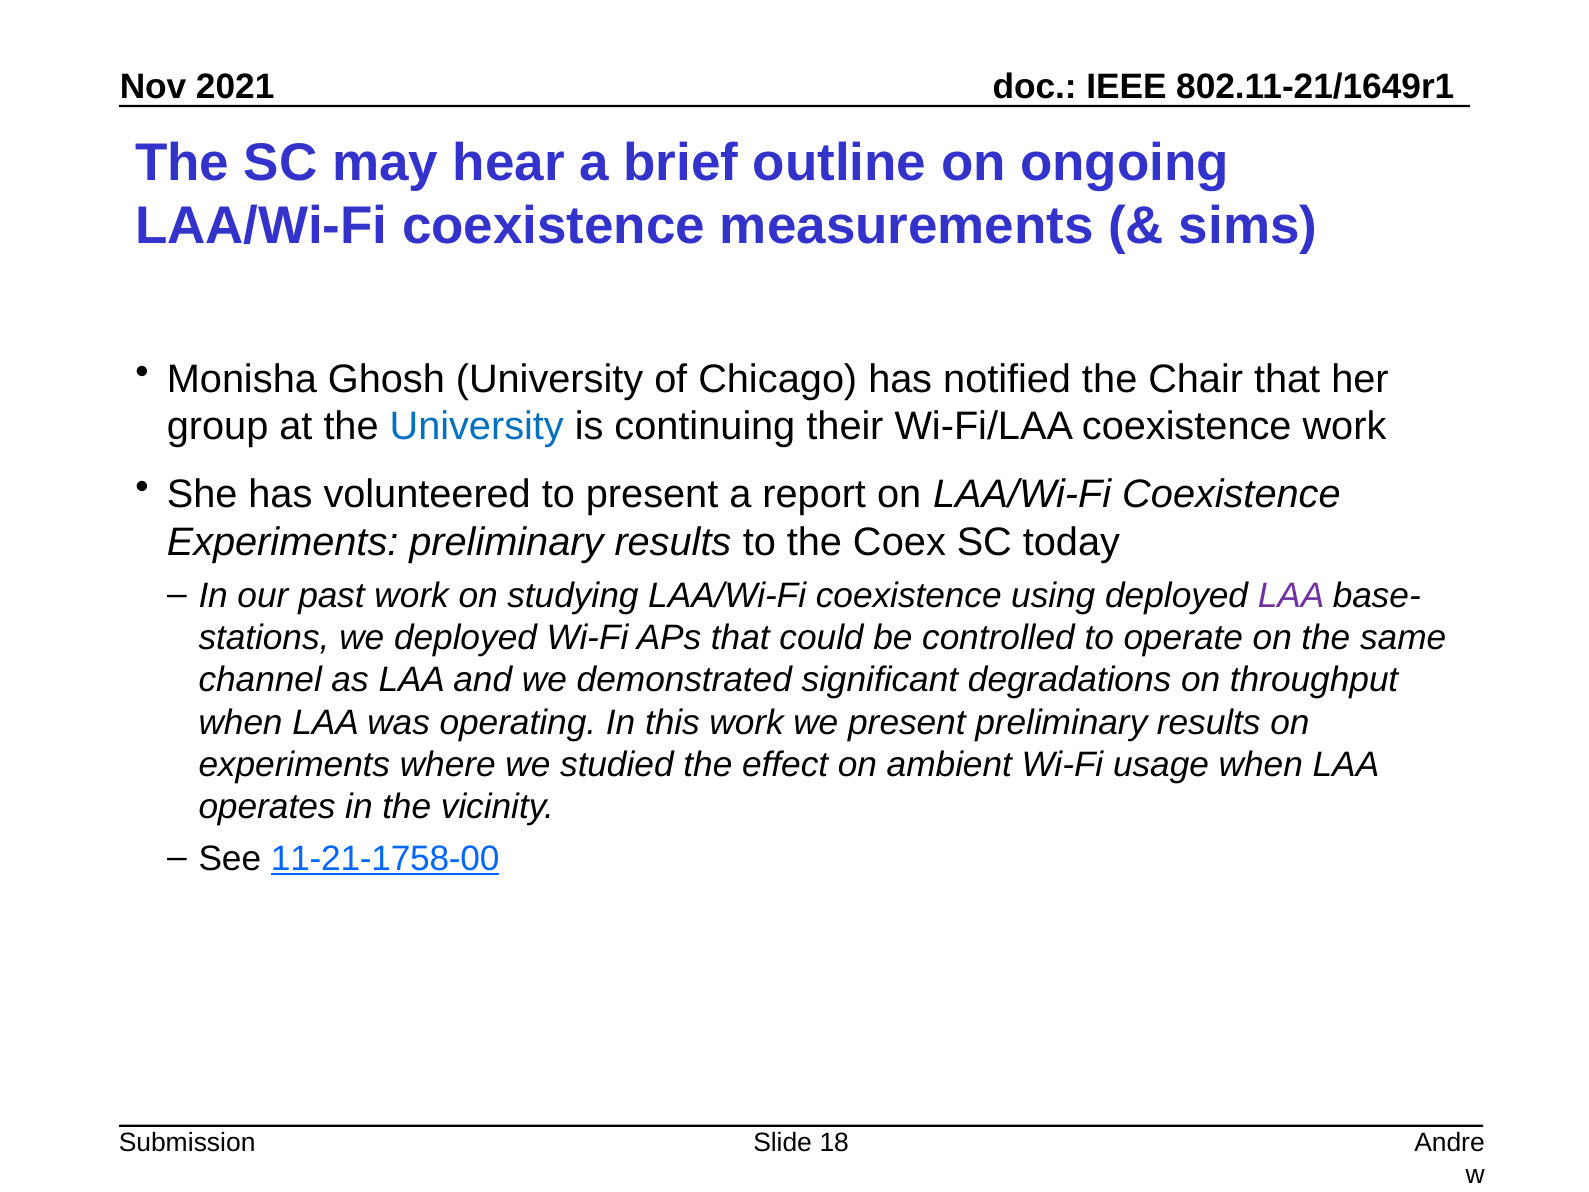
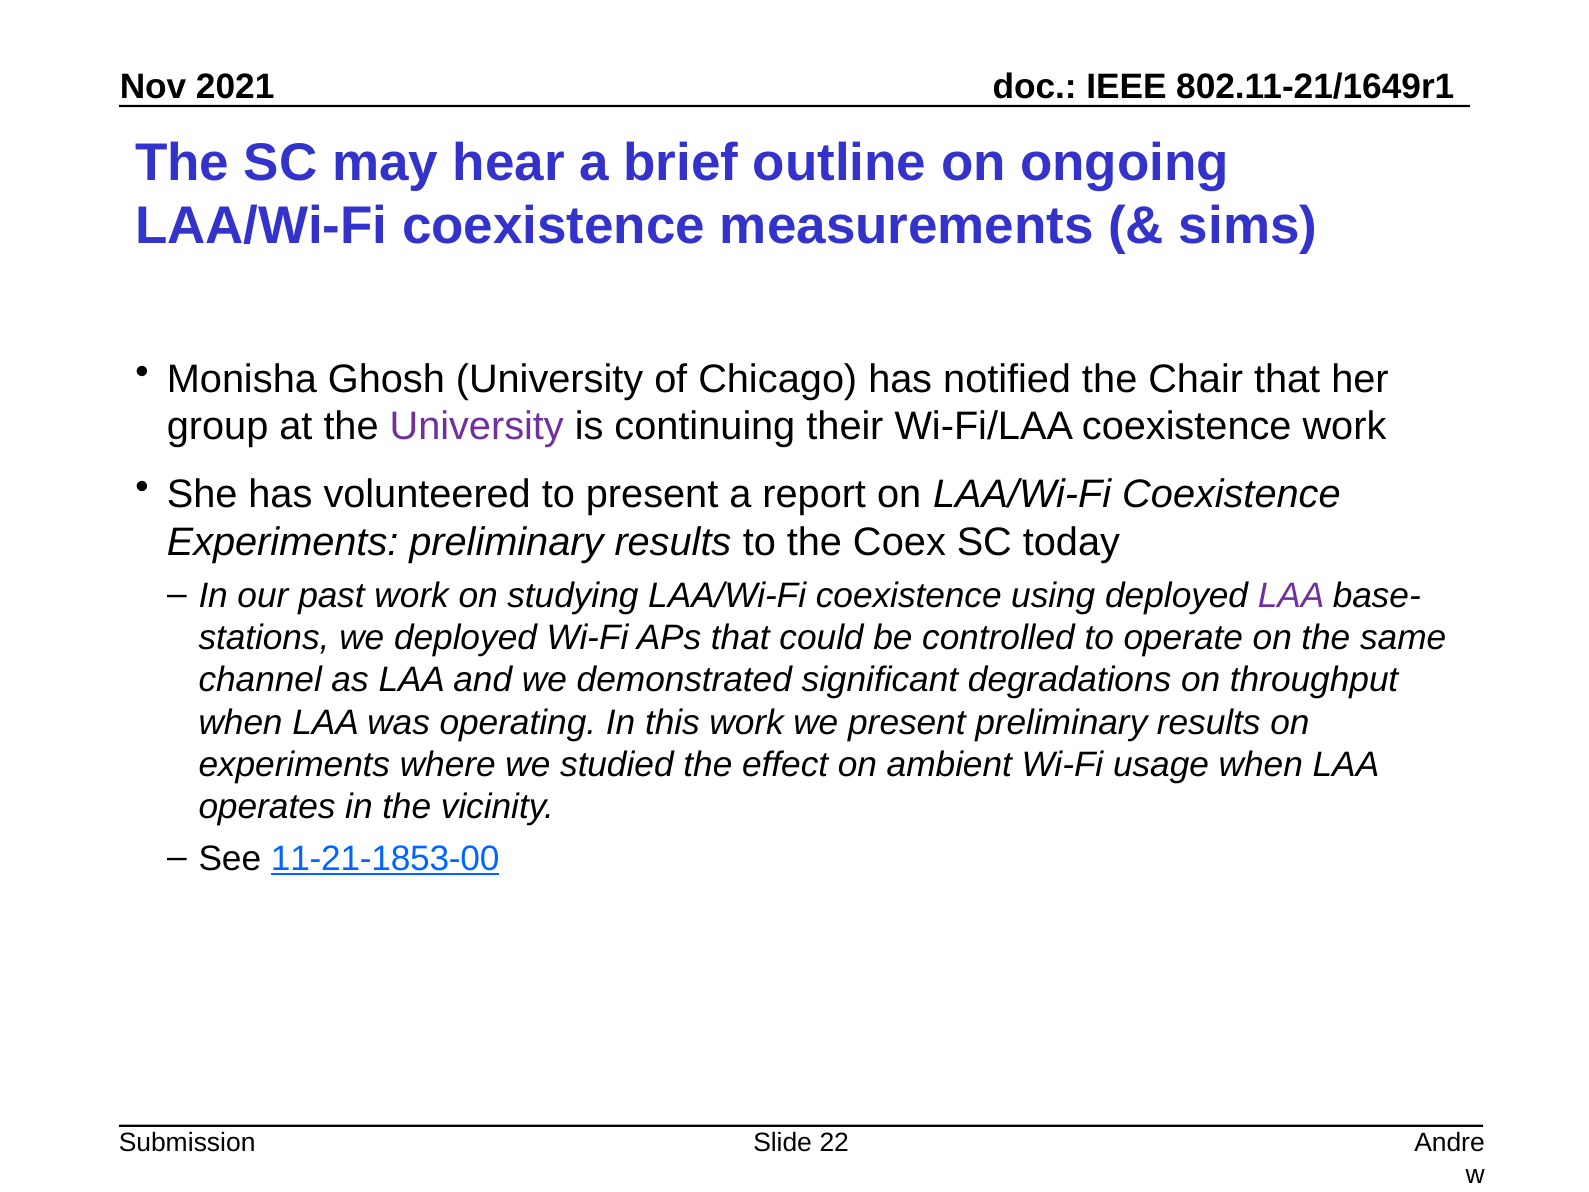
University colour: blue -> purple (477, 427)
11-21-1758-00: 11-21-1758-00 -> 11-21-1853-00 (385, 858)
18: 18 -> 22 (834, 1143)
